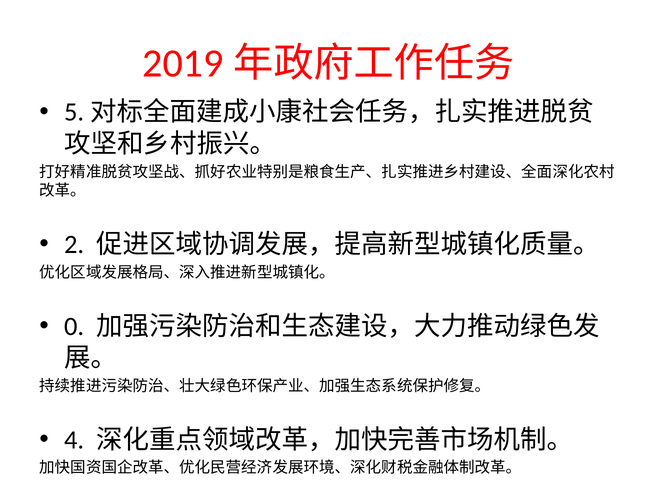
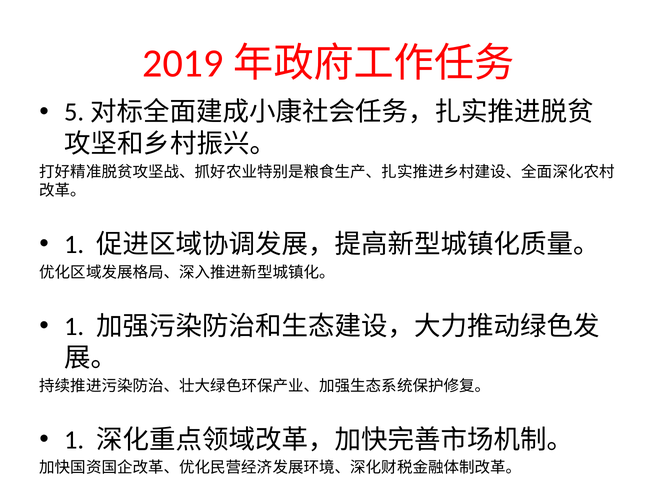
2: 2 -> 1 (74, 244)
0: 0 -> 1 (74, 326)
4: 4 -> 1 (74, 440)
